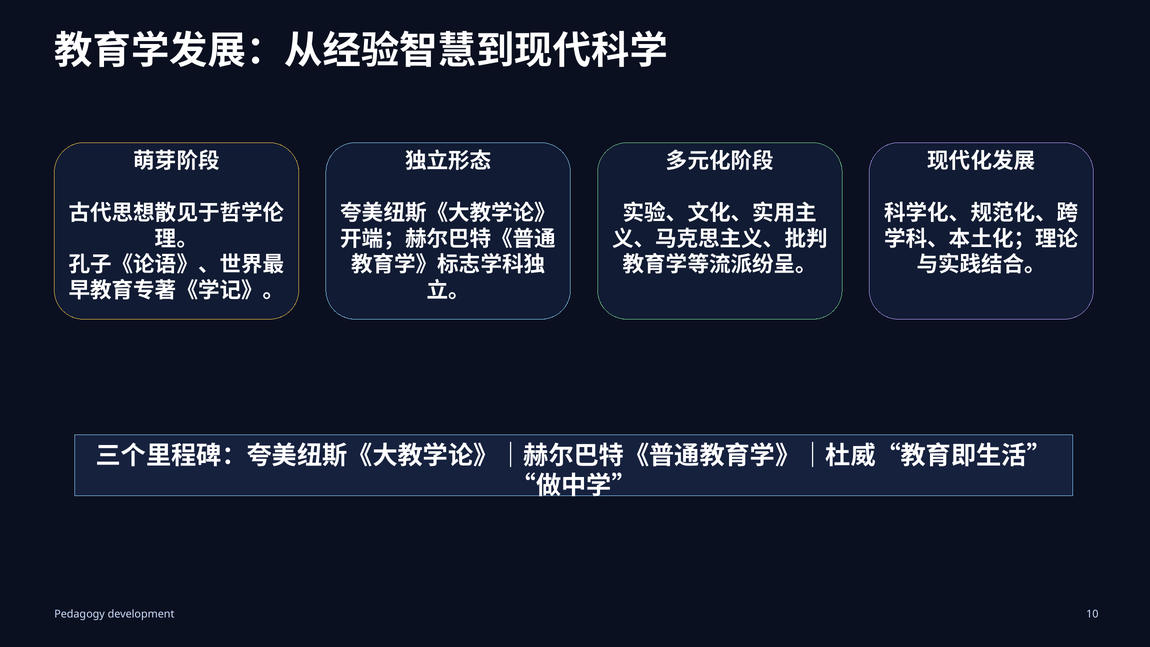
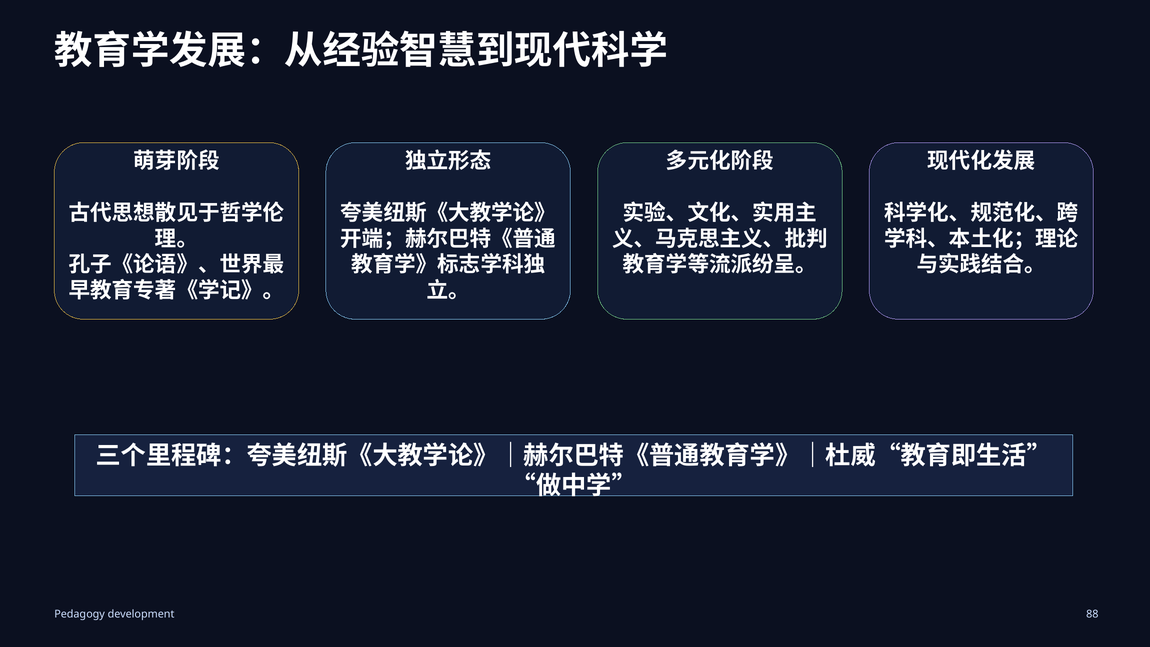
10: 10 -> 88 (1092, 614)
